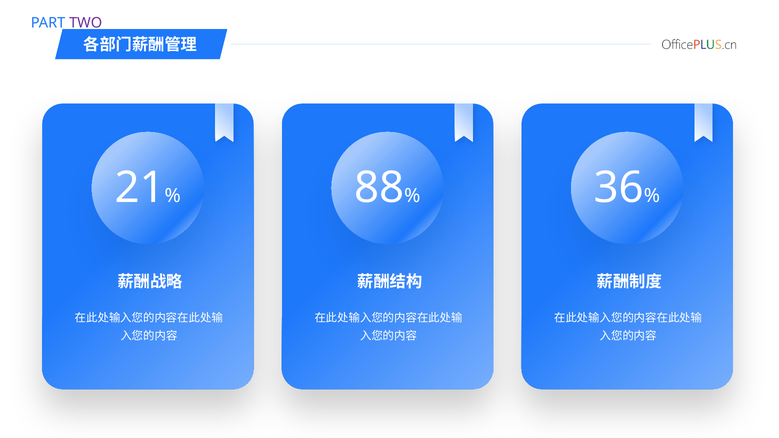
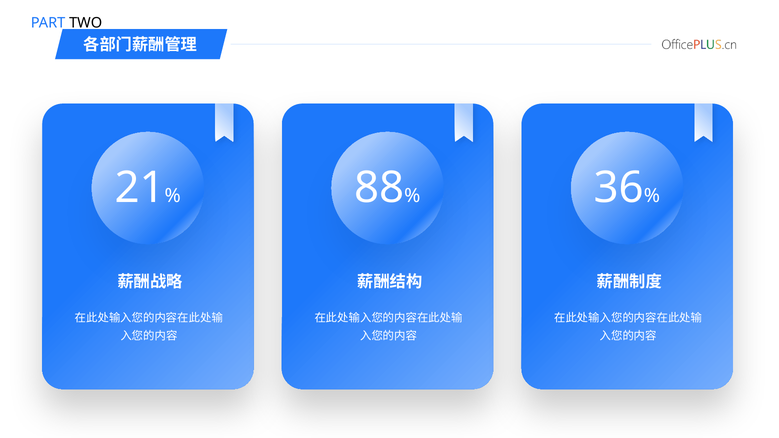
TWO colour: purple -> black (86, 23)
